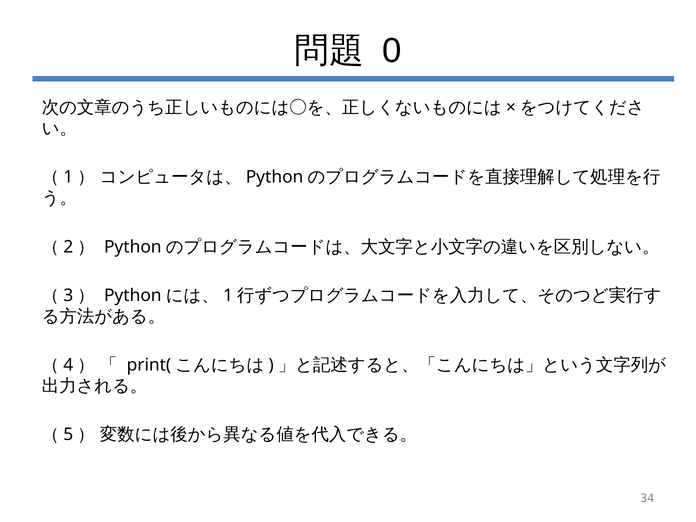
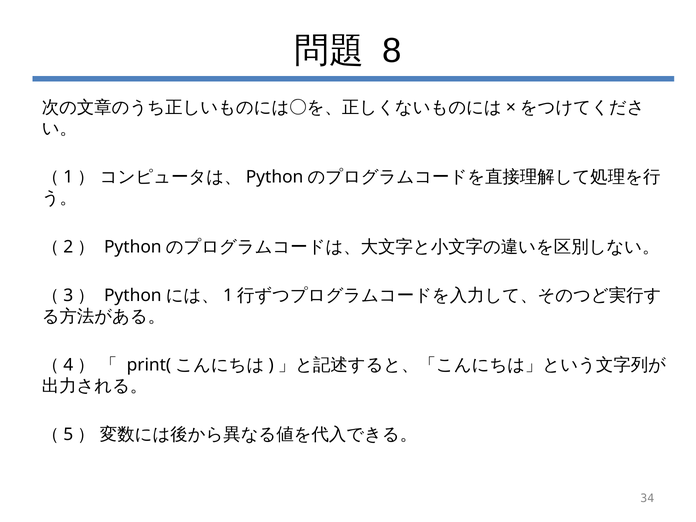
0: 0 -> 8 (392, 51)
